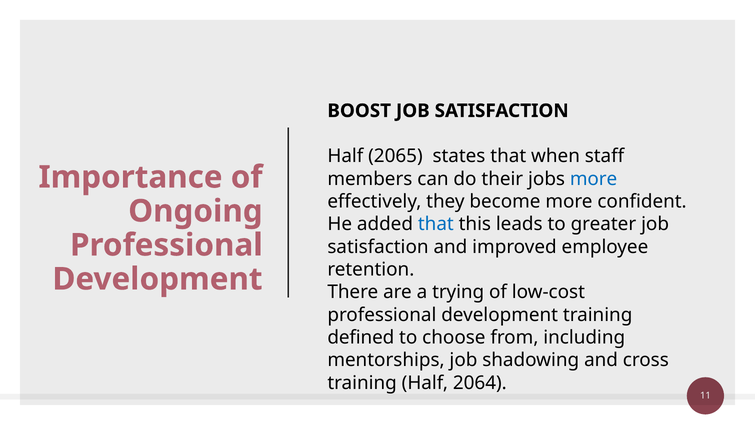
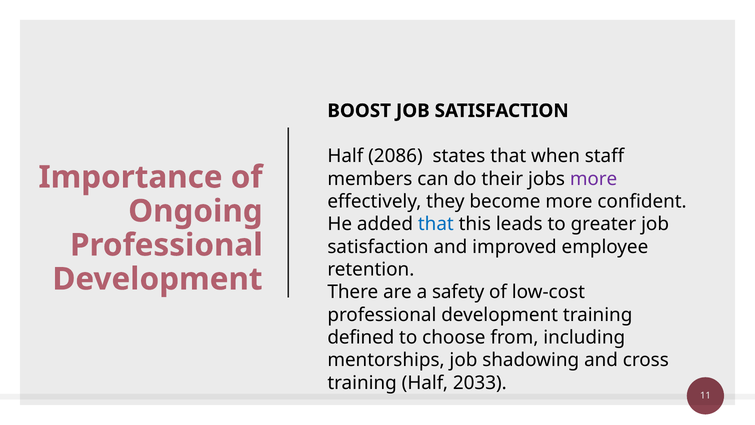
2065: 2065 -> 2086 (395, 156)
more colour: blue -> purple (594, 179)
trying: trying -> safety (458, 292)
2064: 2064 -> 2033 (480, 383)
